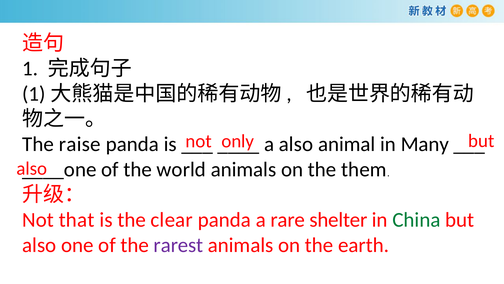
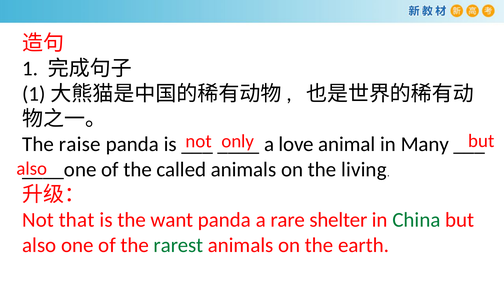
a also: also -> love (296, 144)
world: world -> called (181, 169)
them: them -> living (364, 169)
clear: clear -> want (172, 220)
rarest colour: purple -> green (178, 245)
